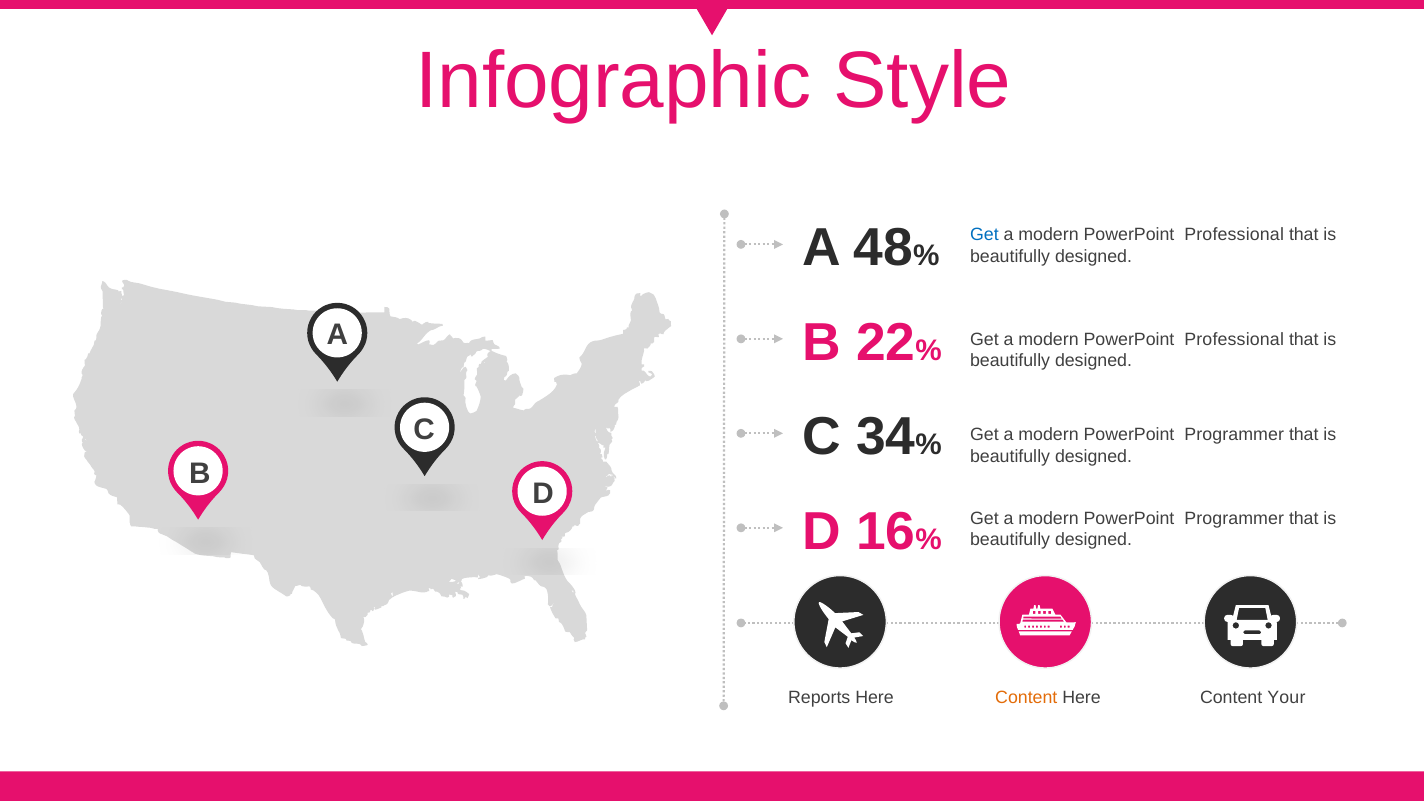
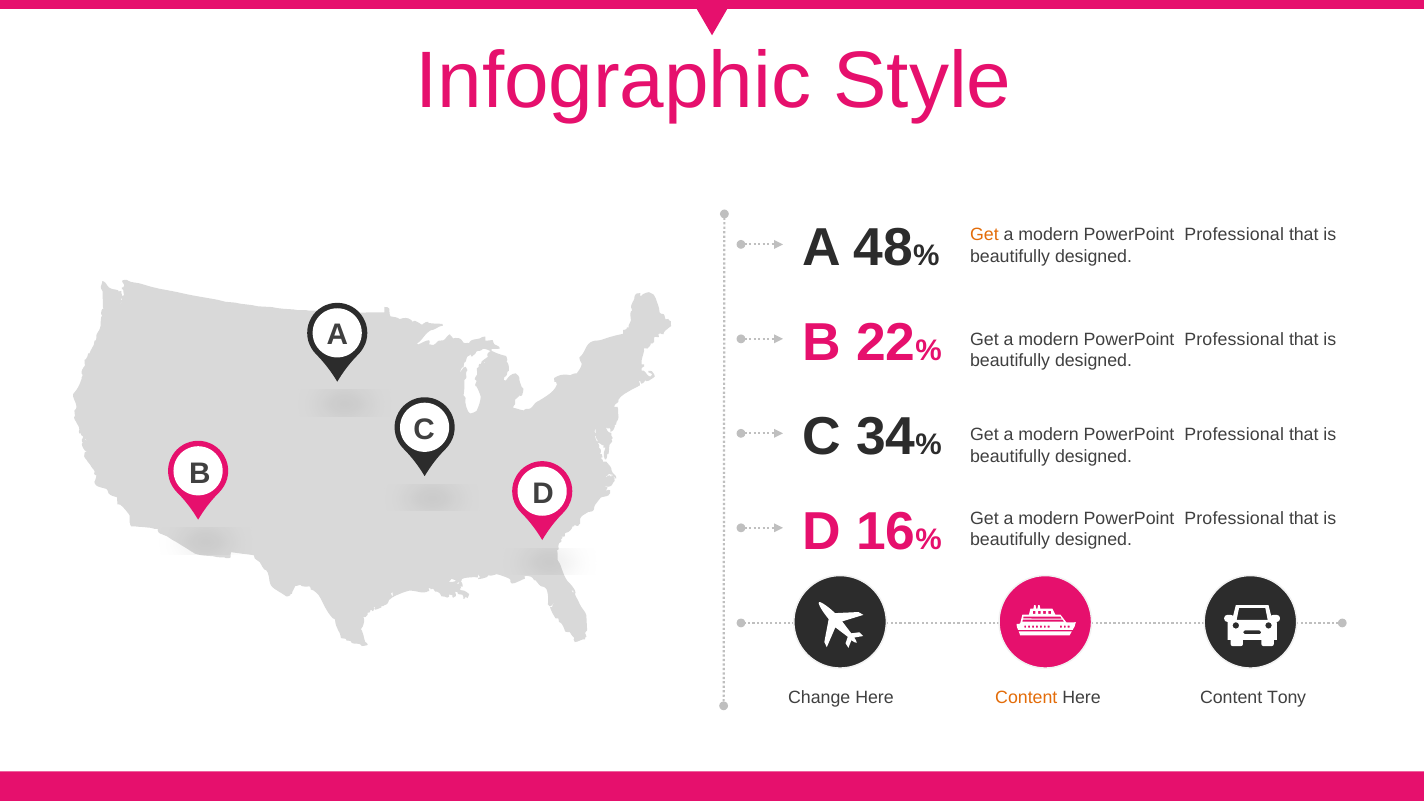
Get colour: blue -> orange (984, 235)
Programmer: Programmer -> Professional (1234, 435)
Programmer: Programmer -> Professional (1234, 518)
Reports: Reports -> Change (819, 697)
Your: Your -> Tony (1287, 697)
